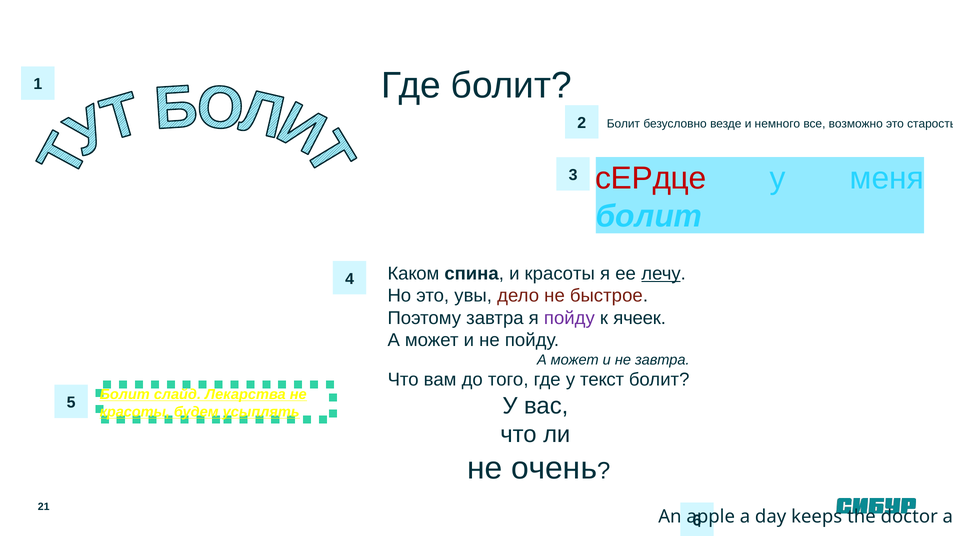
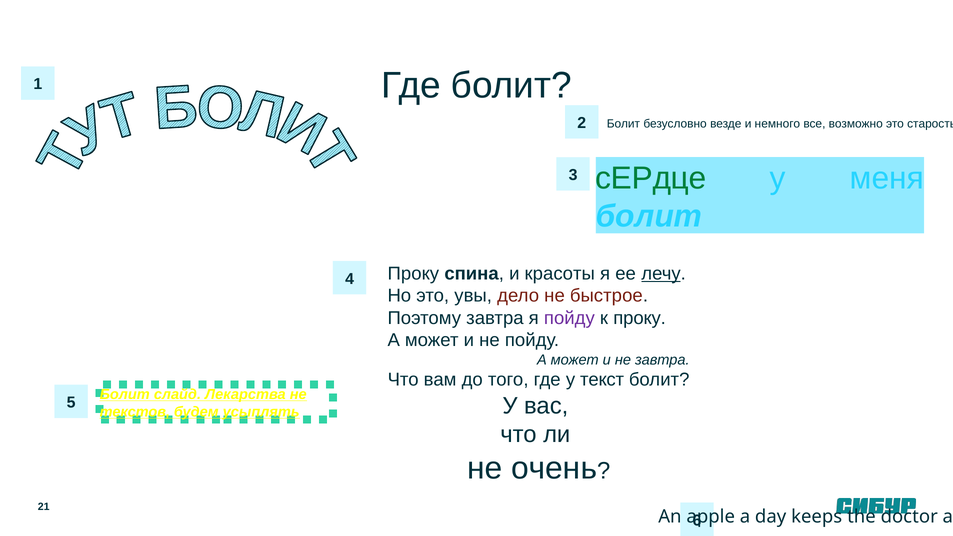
сЕРдце colour: red -> green (651, 178)
Каком: Каком -> Проку (413, 273)
к ячеек: ячеек -> проку (640, 318)
красоты: красоты -> текстов (135, 412)
